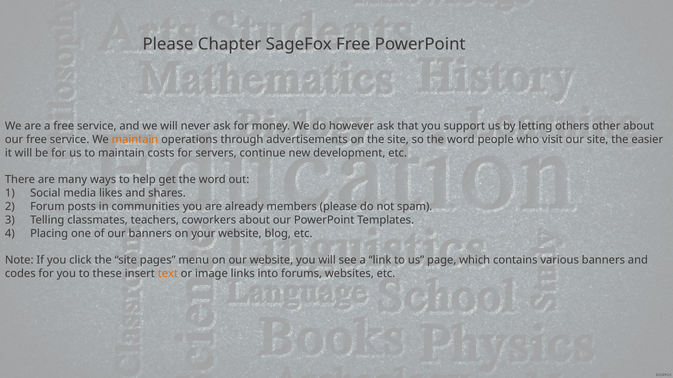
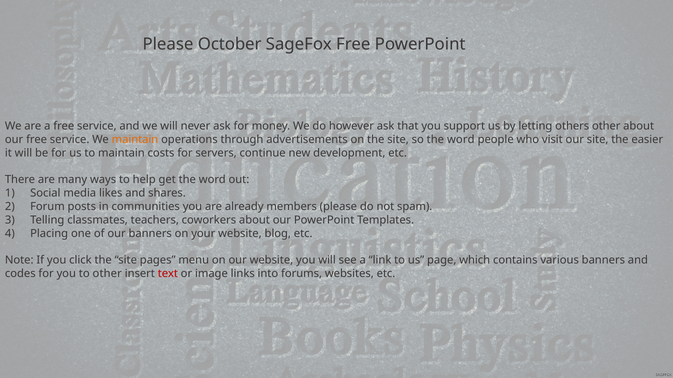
Chapter: Chapter -> October (230, 44)
to these: these -> other (107, 274)
text colour: orange -> red (168, 274)
